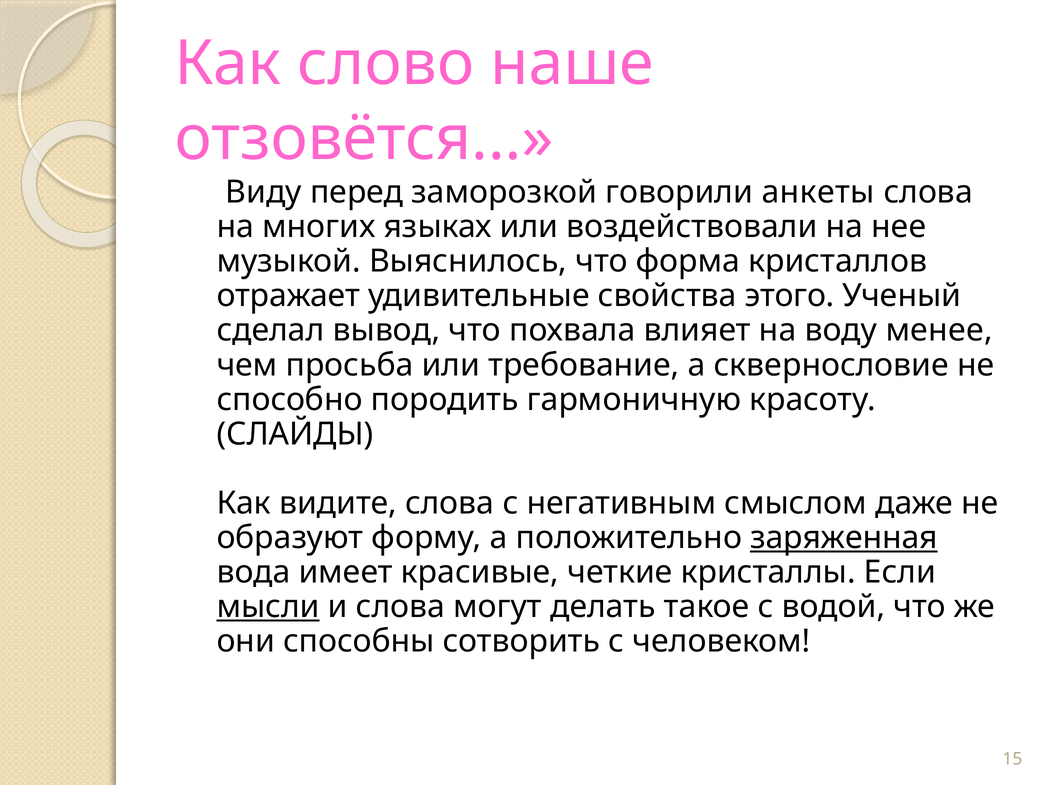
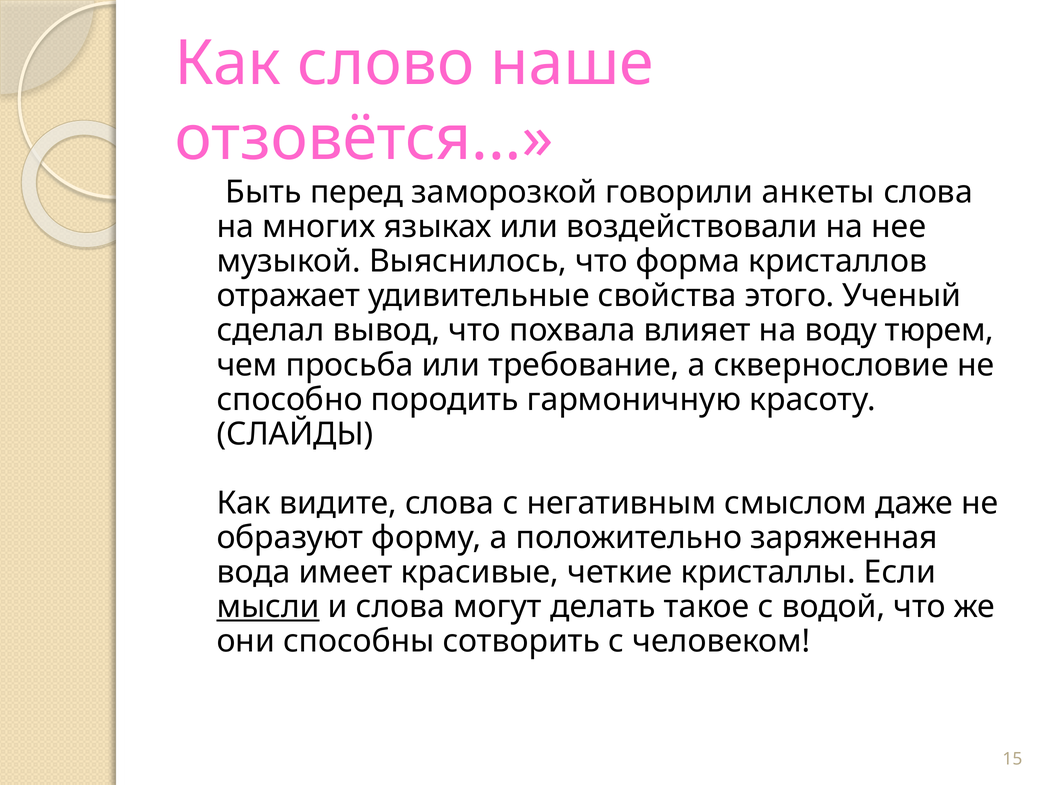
Виду: Виду -> Быть (264, 192)
менее: менее -> тюрем (940, 331)
заряженная underline: present -> none (844, 538)
